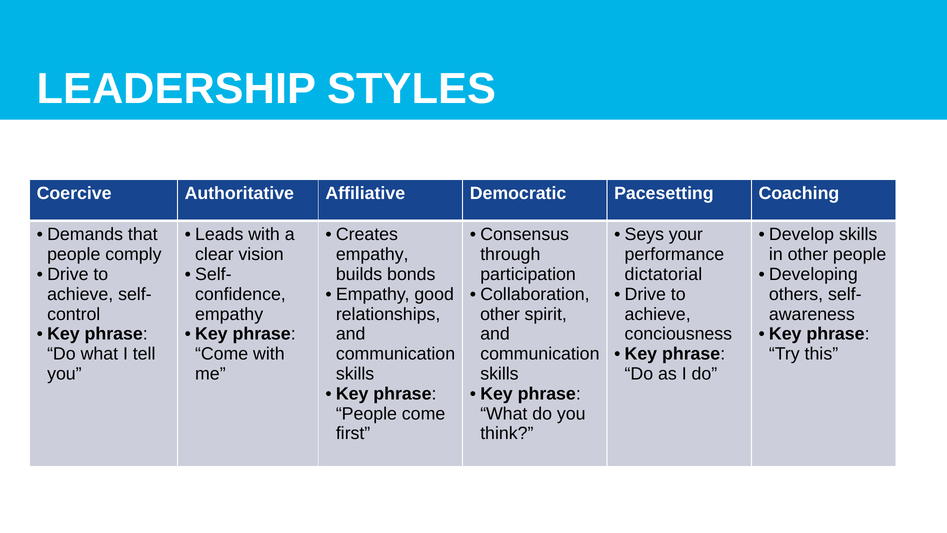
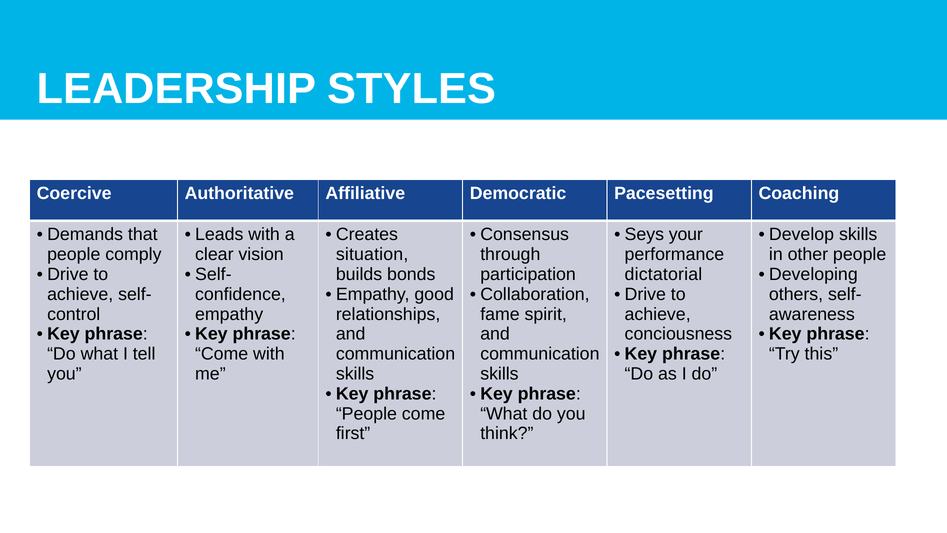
empathy: empathy -> situation (372, 254)
other: other -> fame (500, 314)
